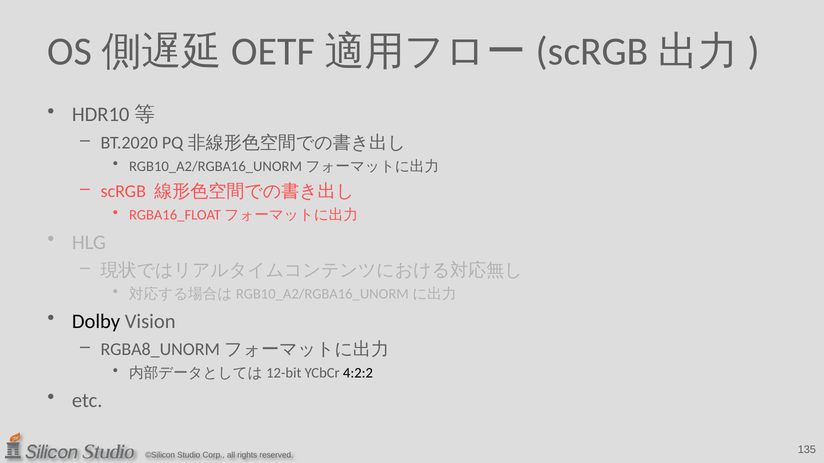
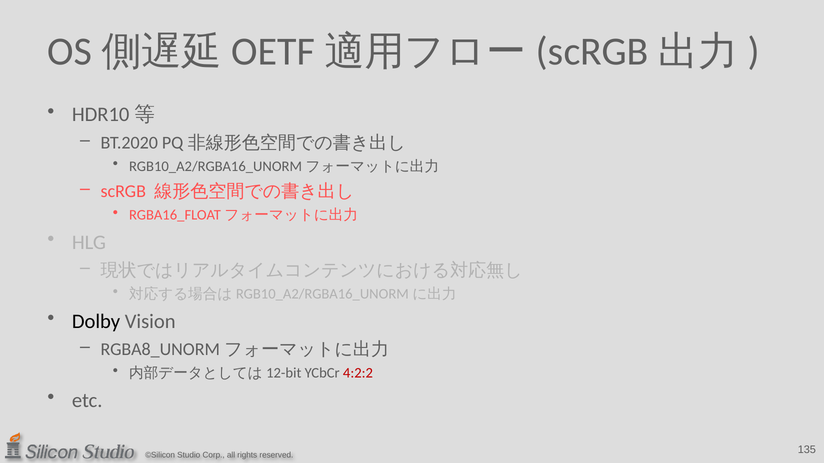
4:2:2 colour: black -> red (358, 373)
